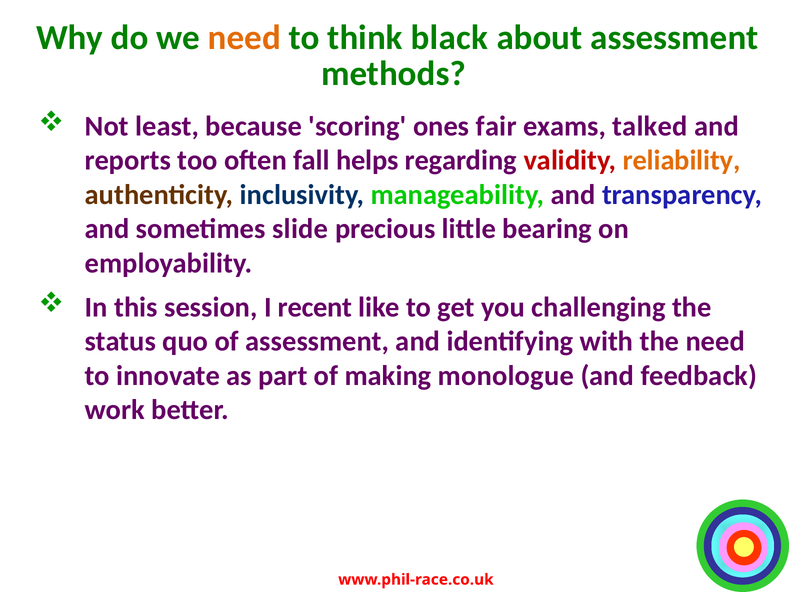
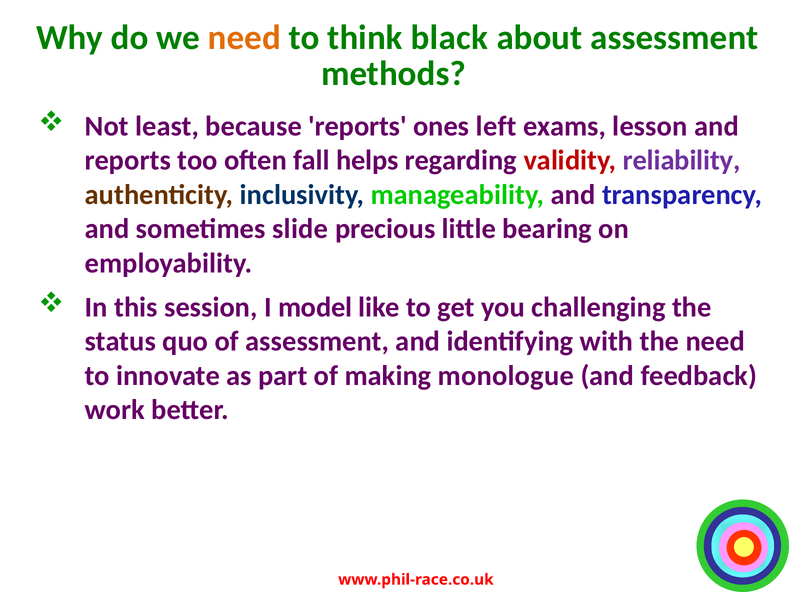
because scoring: scoring -> reports (358, 126)
fair: fair -> left (496, 126)
talked: talked -> lesson (650, 126)
reliability colour: orange -> purple (682, 160)
recent: recent -> model (315, 307)
